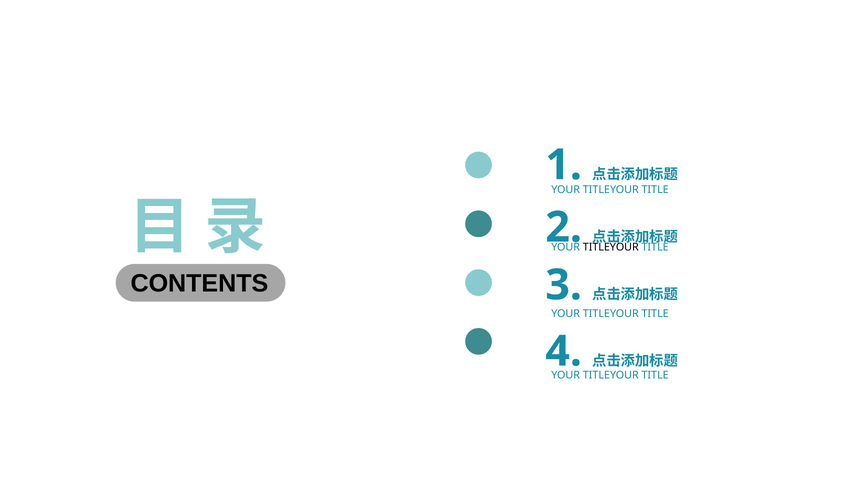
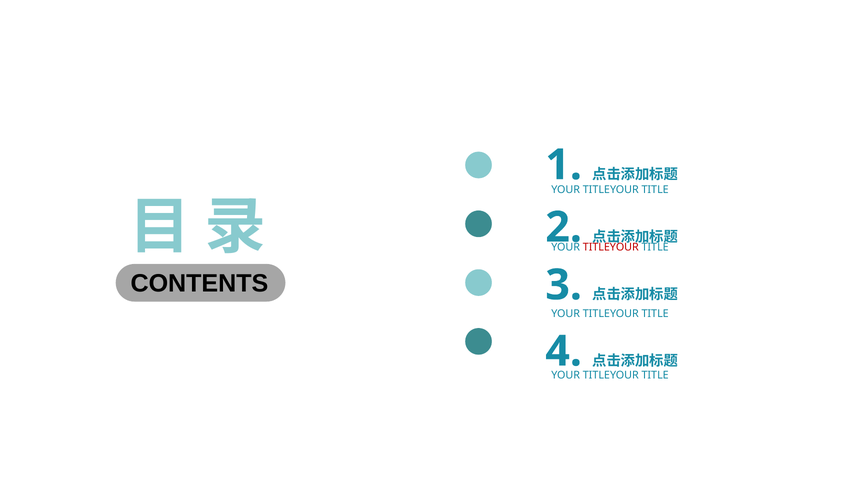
TITLEYOUR colour: black -> red (611, 247)
